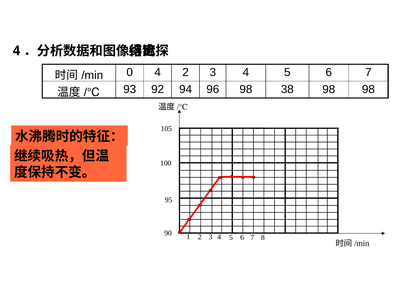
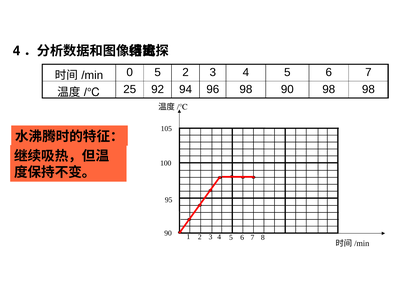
0 4: 4 -> 5 (158, 72)
93: 93 -> 25 (130, 89)
98 38: 38 -> 90 (287, 89)
